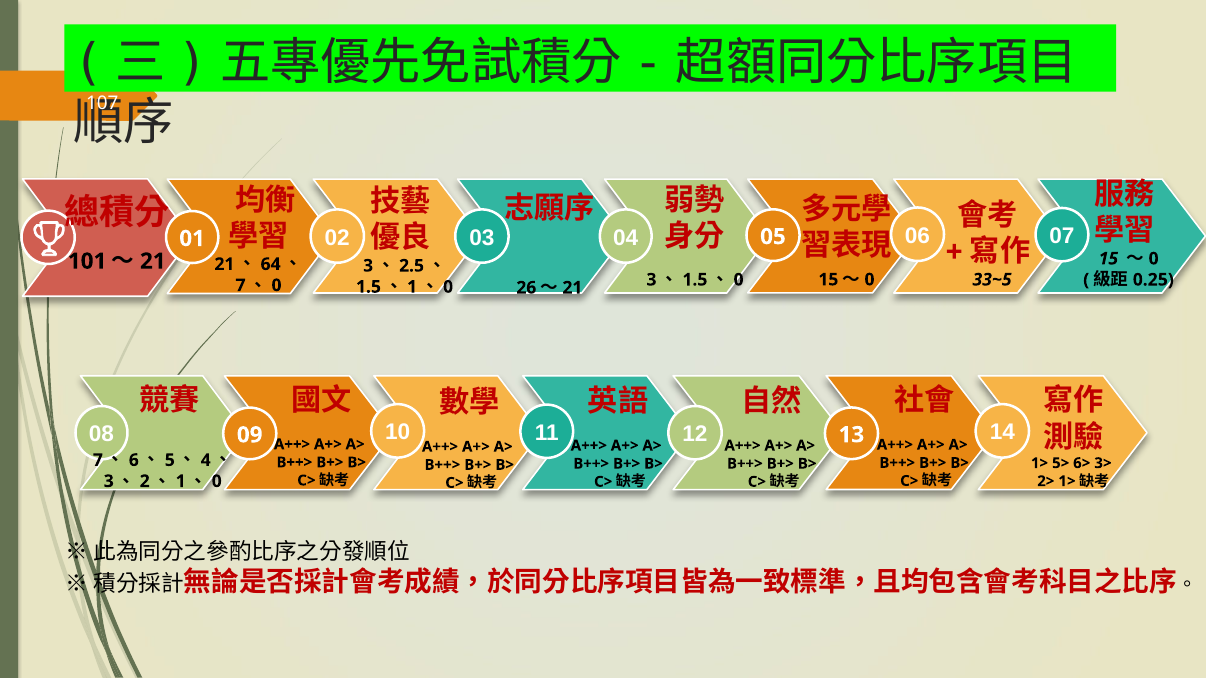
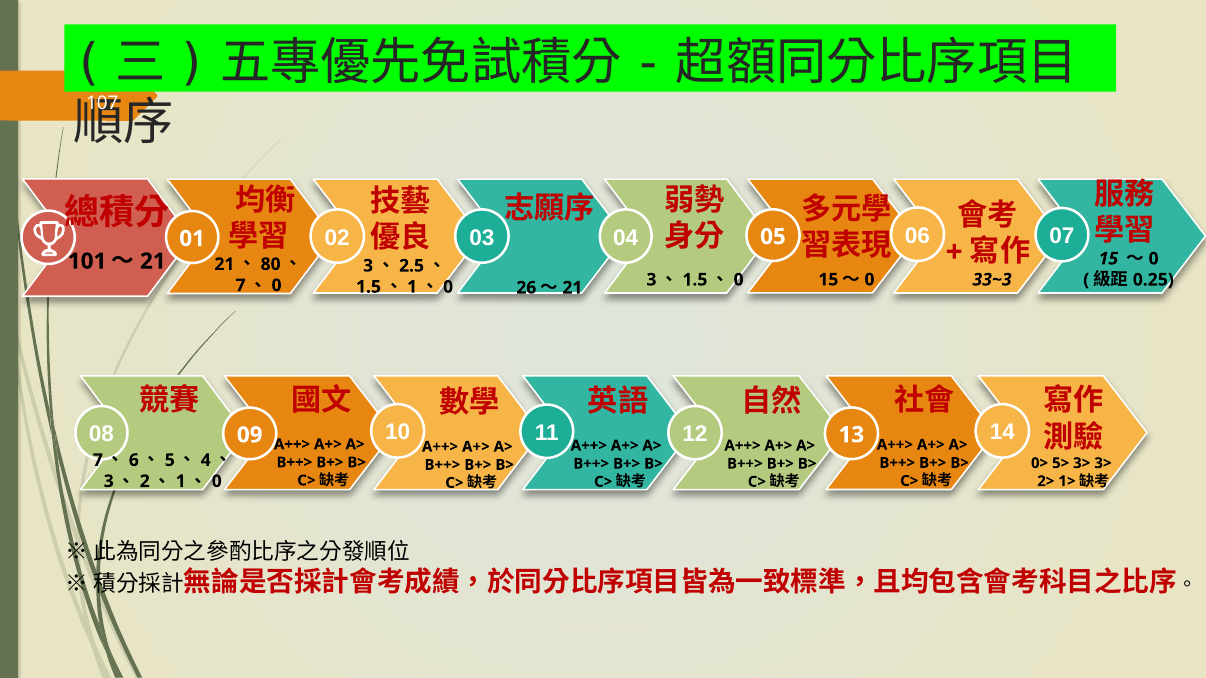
64: 64 -> 80 (271, 264)
33~5: 33~5 -> 33~3 (992, 280)
1>: 1> -> 0> (1040, 463)
5> 6>: 6> -> 3> (1082, 463)
